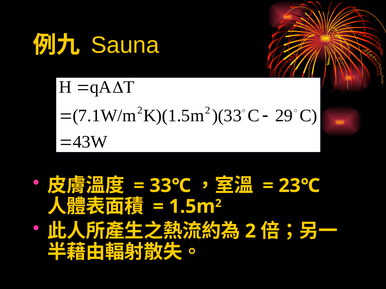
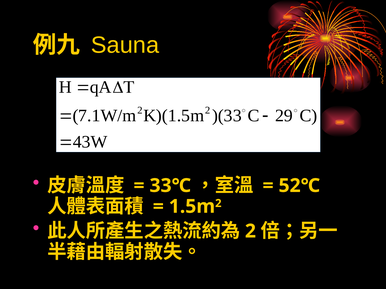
23℃: 23℃ -> 52℃ (299, 186)
